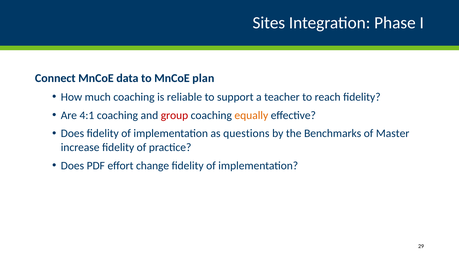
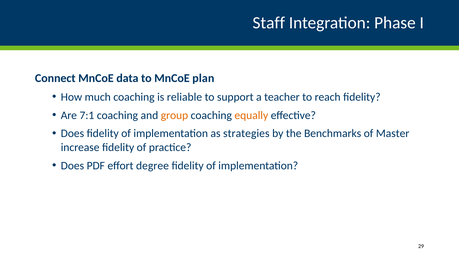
Sites: Sites -> Staff (269, 23)
4:1: 4:1 -> 7:1 (87, 115)
group colour: red -> orange (174, 115)
questions: questions -> strategies (246, 134)
change: change -> degree (152, 166)
